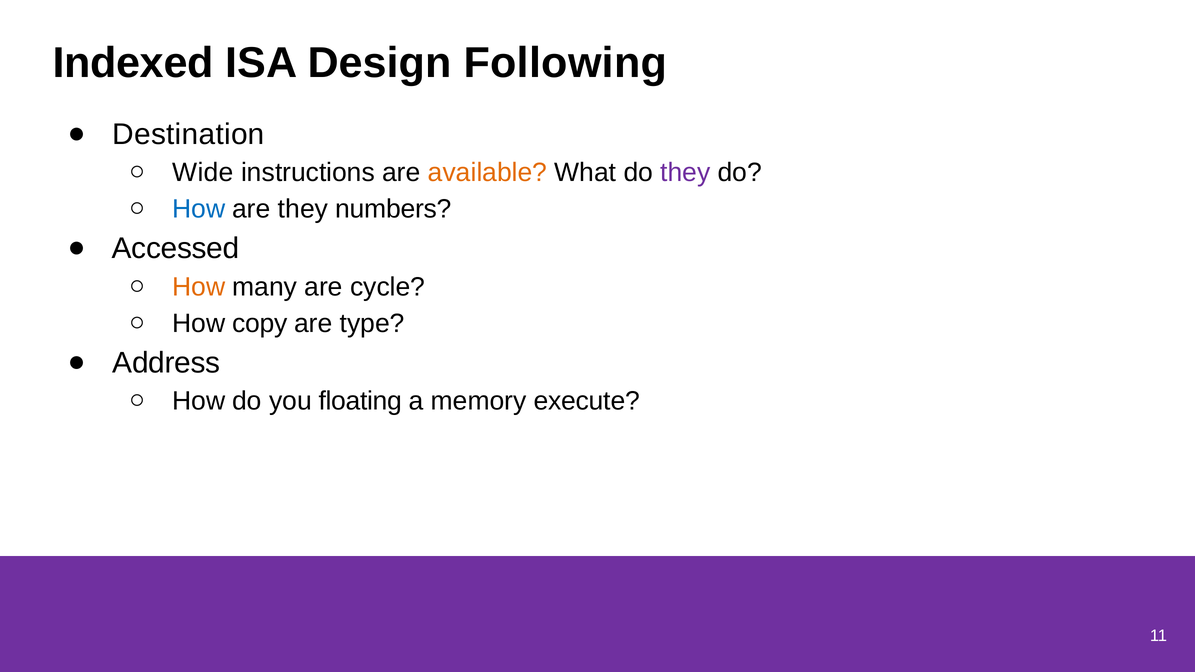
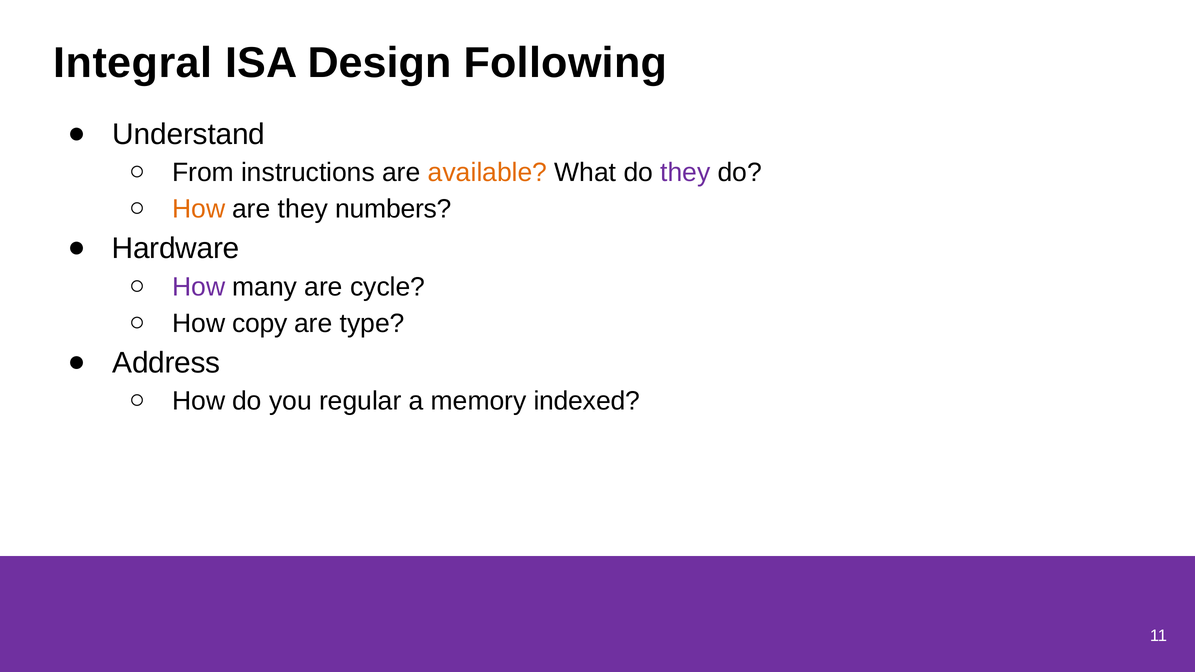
Indexed: Indexed -> Integral (133, 63)
Destination: Destination -> Understand (189, 134)
Wide: Wide -> From (203, 173)
How colour: blue -> orange (199, 209)
Accessed: Accessed -> Hardware (176, 249)
How colour: orange -> purple (199, 287)
floating: floating -> regular (360, 401)
execute: execute -> indexed (587, 401)
